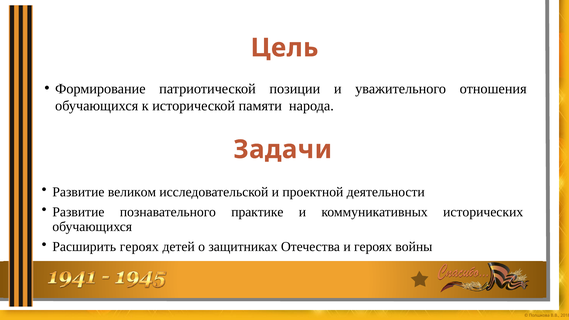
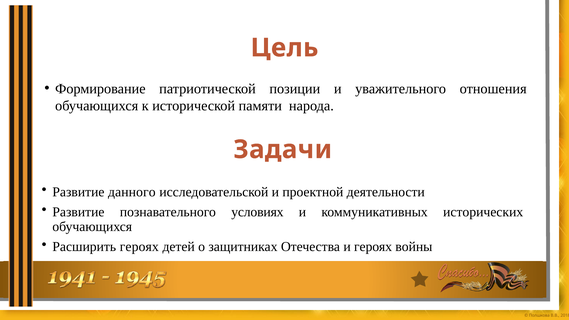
великом: великом -> данного (132, 192)
практике: практике -> условиях (257, 212)
